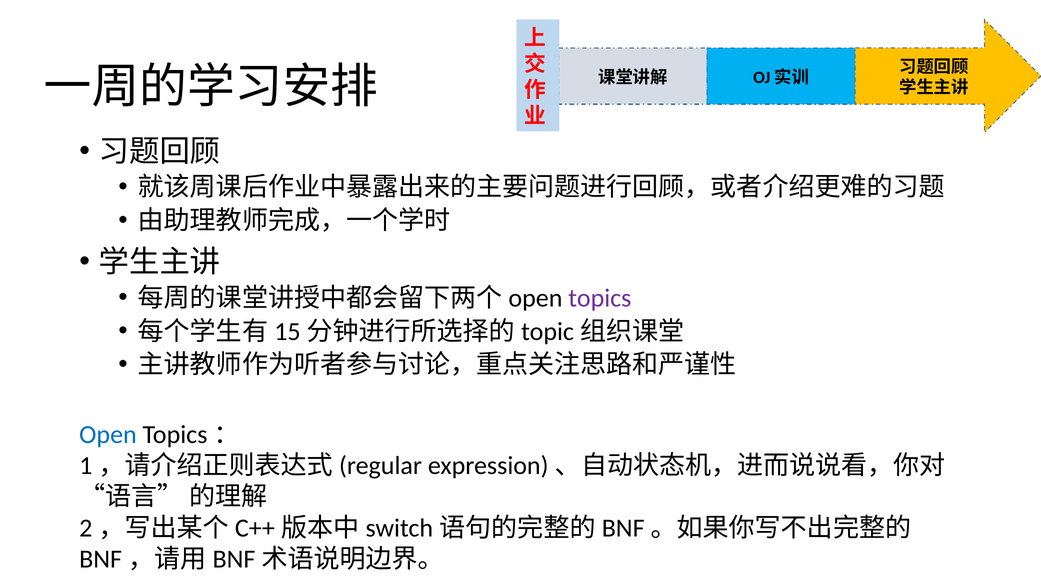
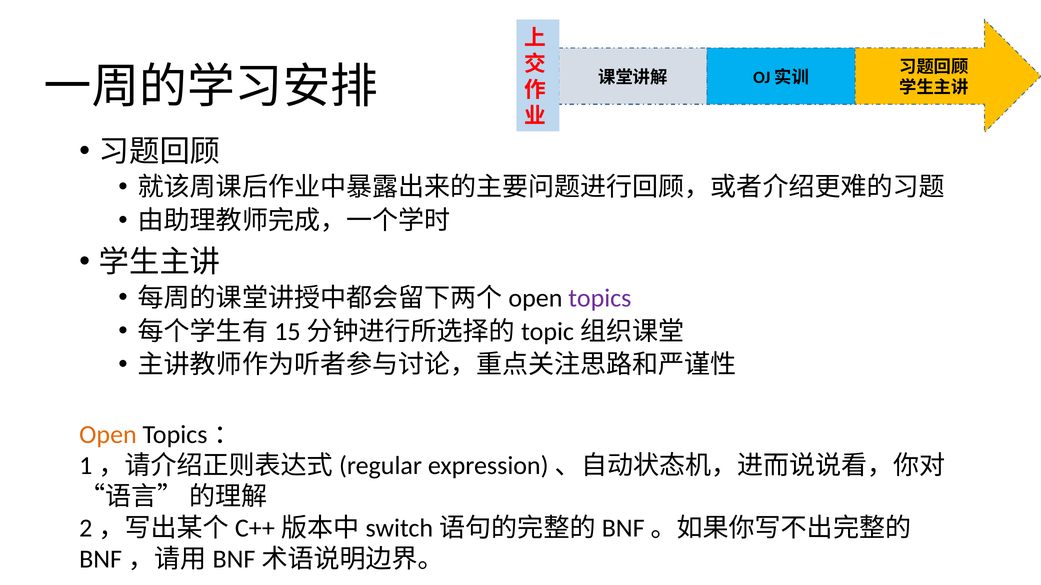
Open colour: blue -> orange (108, 435)
